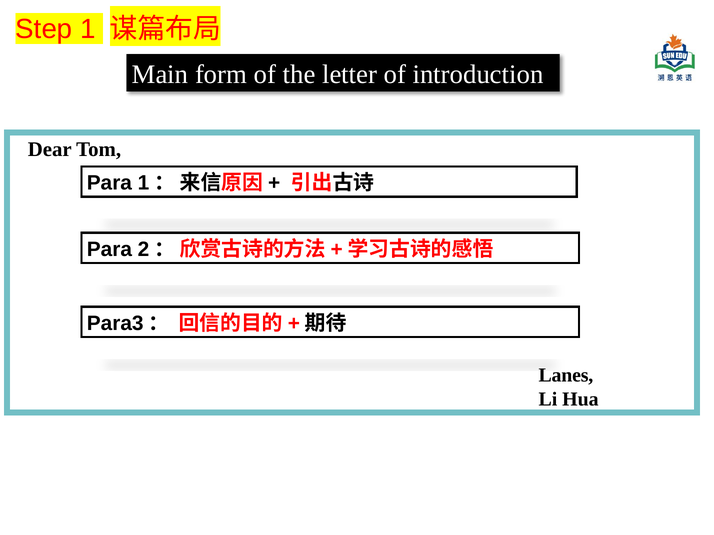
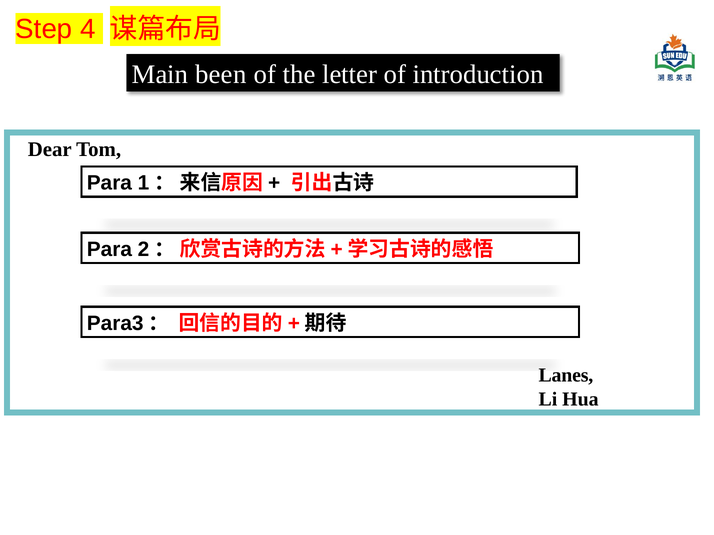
1: 1 -> 4 (88, 29)
form: form -> been (221, 75)
